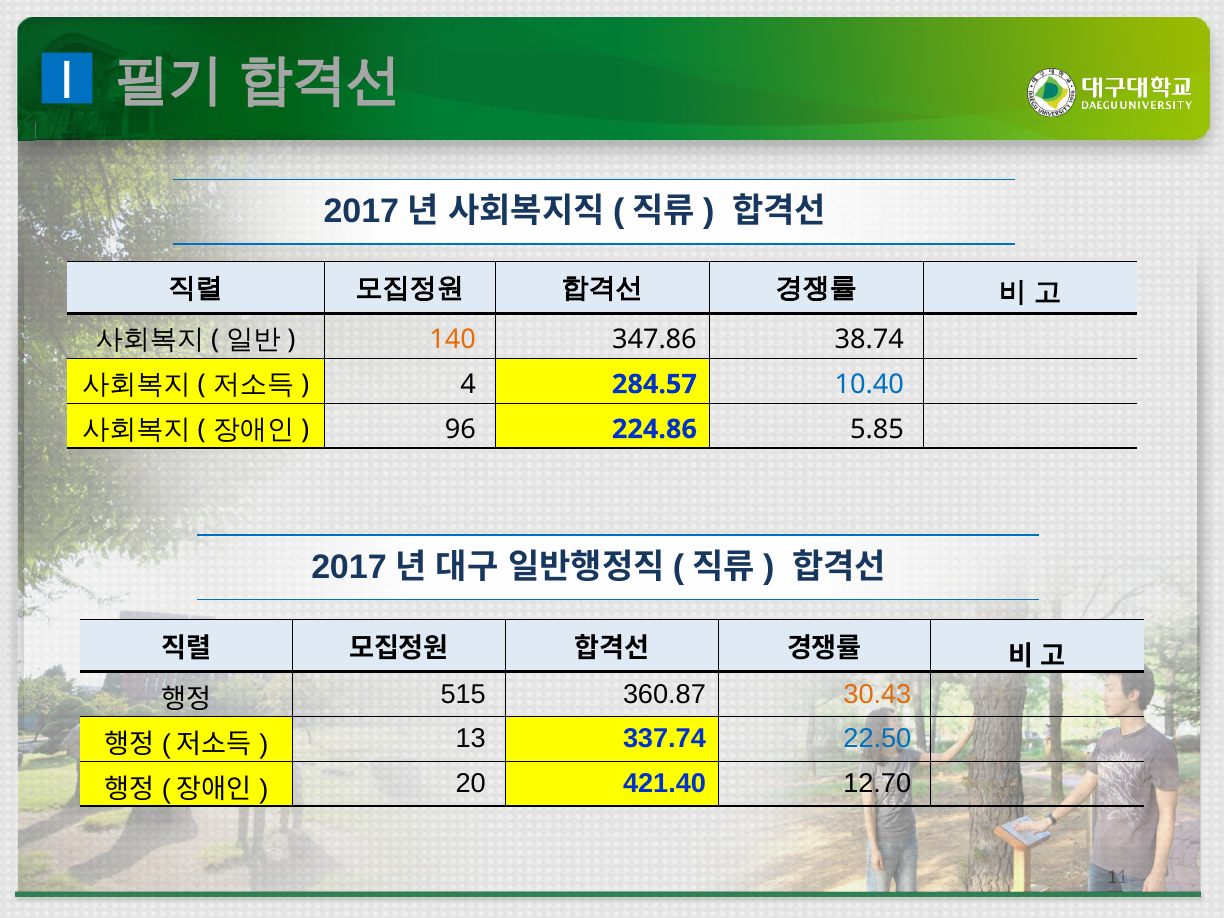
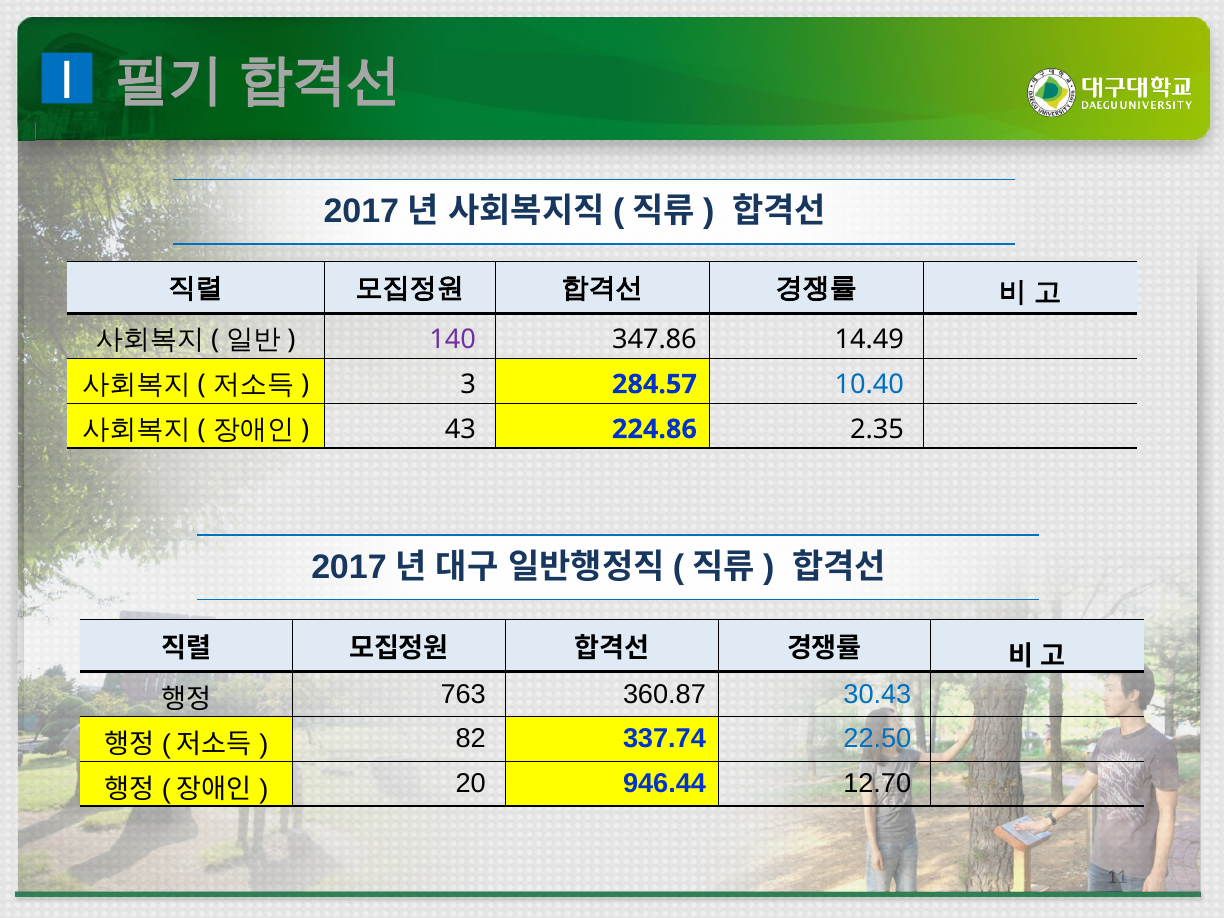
140 colour: orange -> purple (453, 339)
38.74: 38.74 -> 14.49 (869, 339)
4: 4 -> 3 (468, 384)
96: 96 -> 43 (461, 429)
5.85: 5.85 -> 2.35 (877, 429)
515: 515 -> 763 (463, 694)
30.43 colour: orange -> blue (877, 694)
13: 13 -> 82 (471, 739)
421.40: 421.40 -> 946.44 (665, 784)
